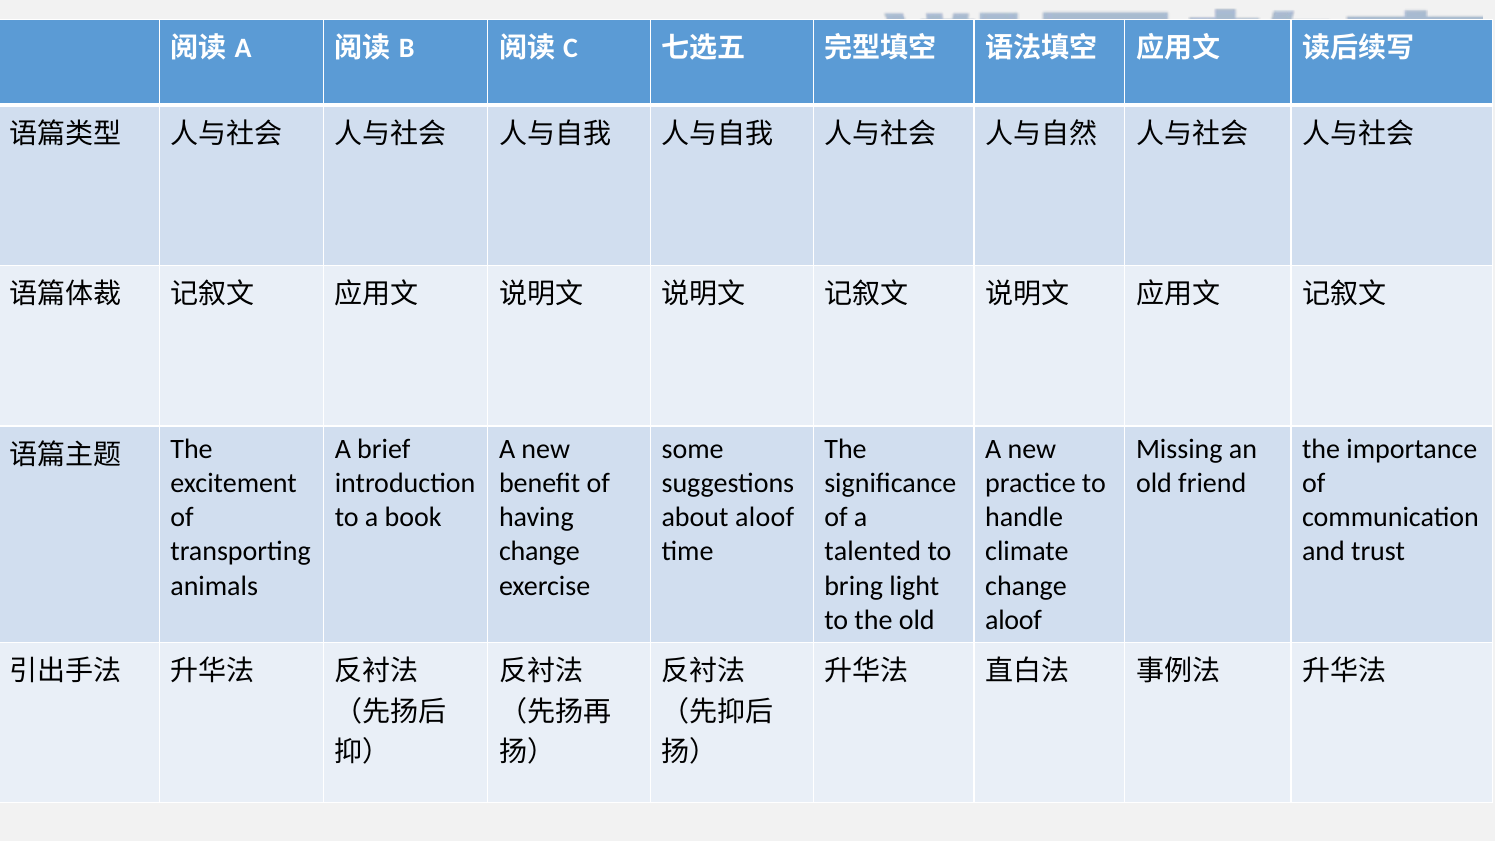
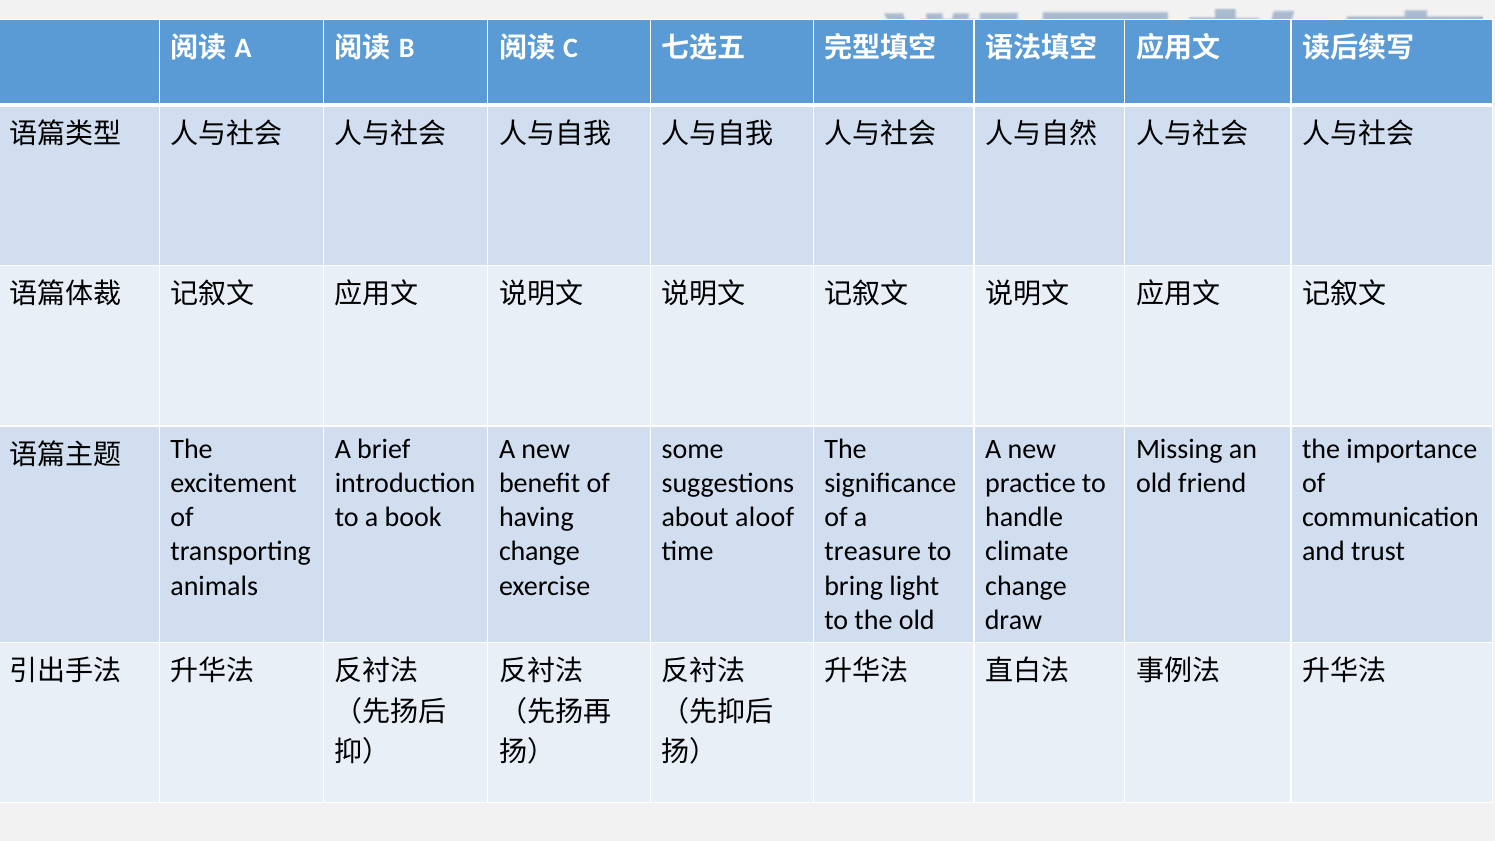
talented: talented -> treasure (873, 552)
aloof: aloof -> draw (1014, 620)
